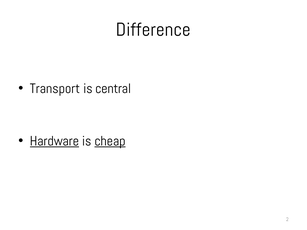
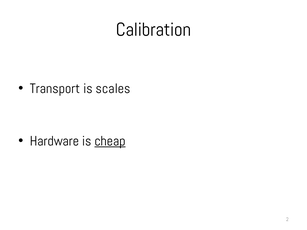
Difference: Difference -> Calibration (154, 30)
central: central -> scales (113, 89)
Hardware underline: present -> none (54, 141)
